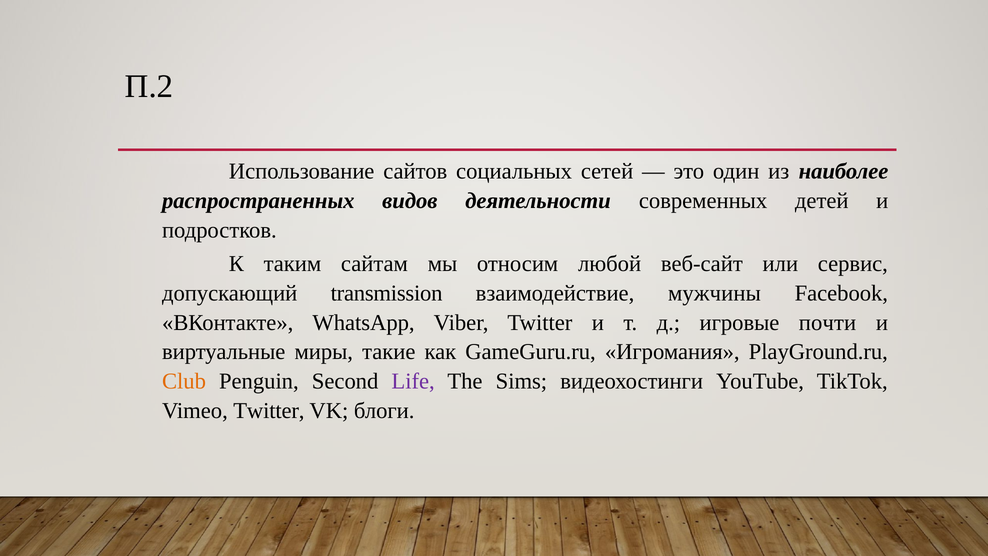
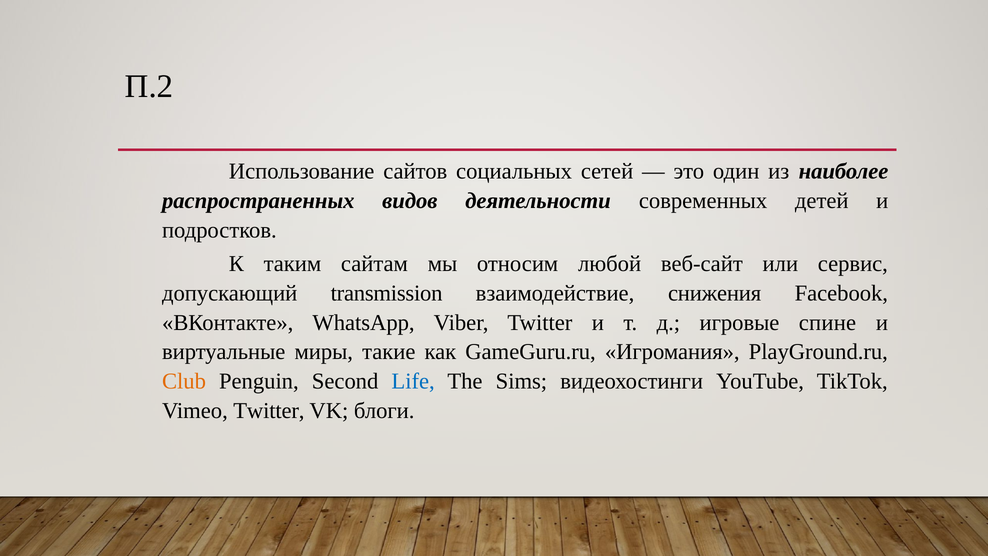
мужчины: мужчины -> снижения (715, 293)
почти: почти -> спине (827, 323)
Life colour: purple -> blue (413, 381)
